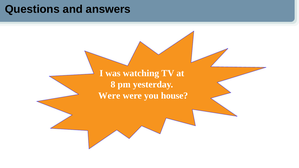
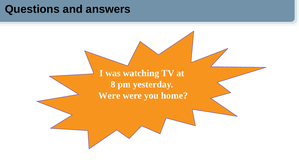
house: house -> home (174, 96)
